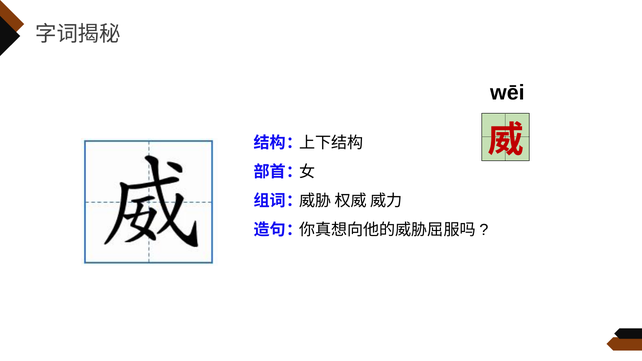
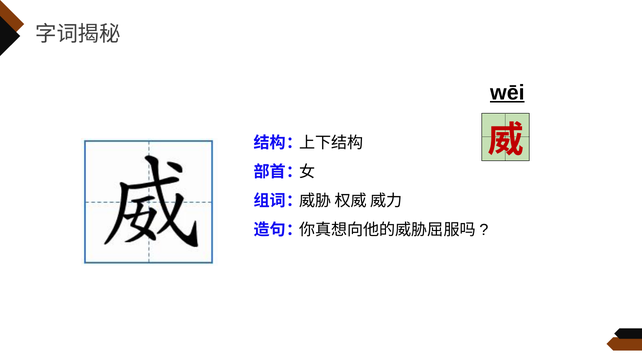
wēi underline: none -> present (507, 93)
